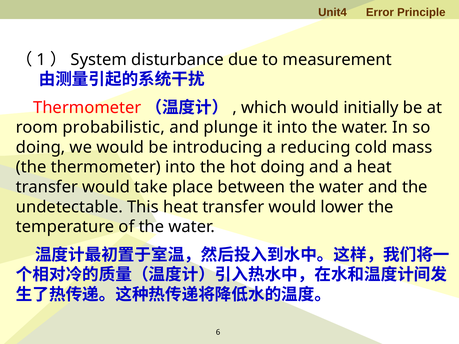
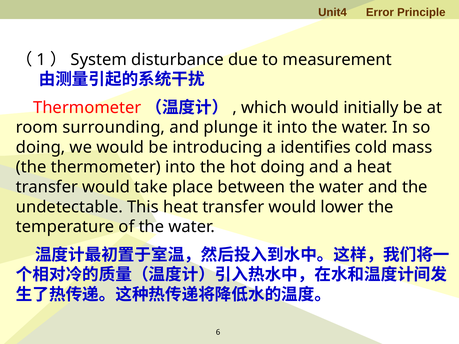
probabilistic: probabilistic -> surrounding (114, 128)
reducing: reducing -> identifies (316, 147)
